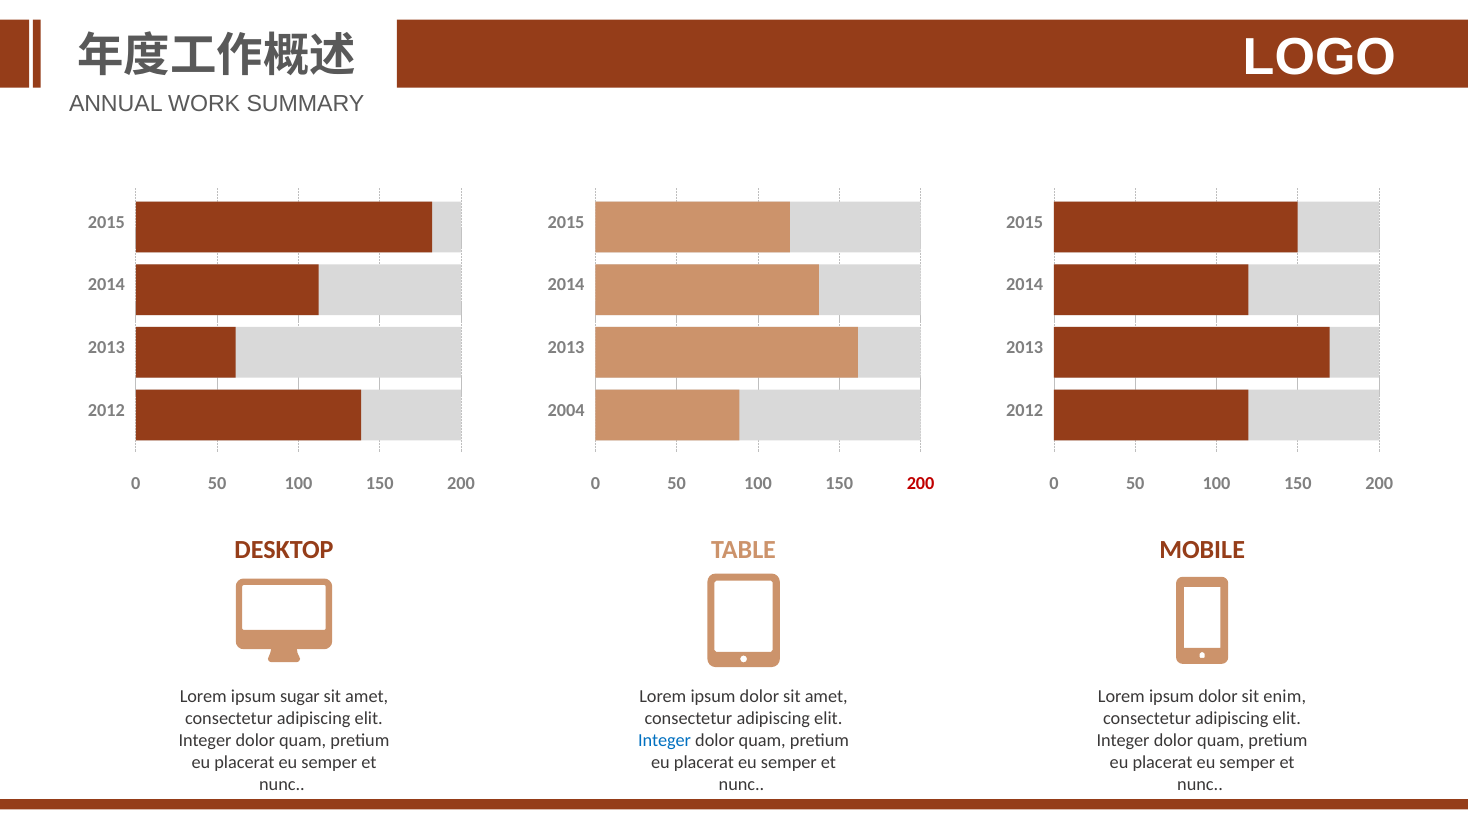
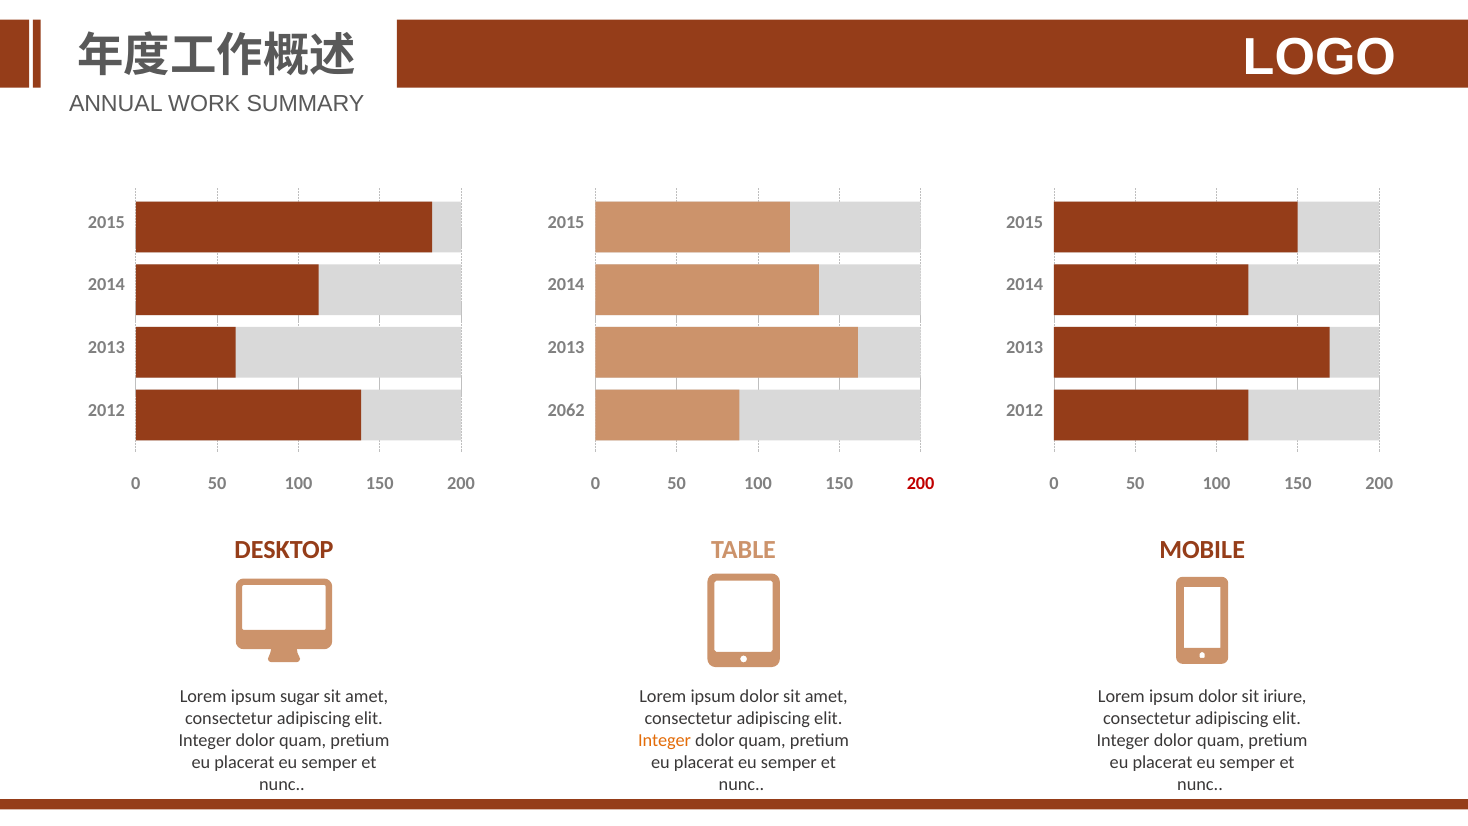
2004: 2004 -> 2062 (566, 410)
enim: enim -> iriure (1285, 696)
Integer colour: blue -> orange (665, 740)
